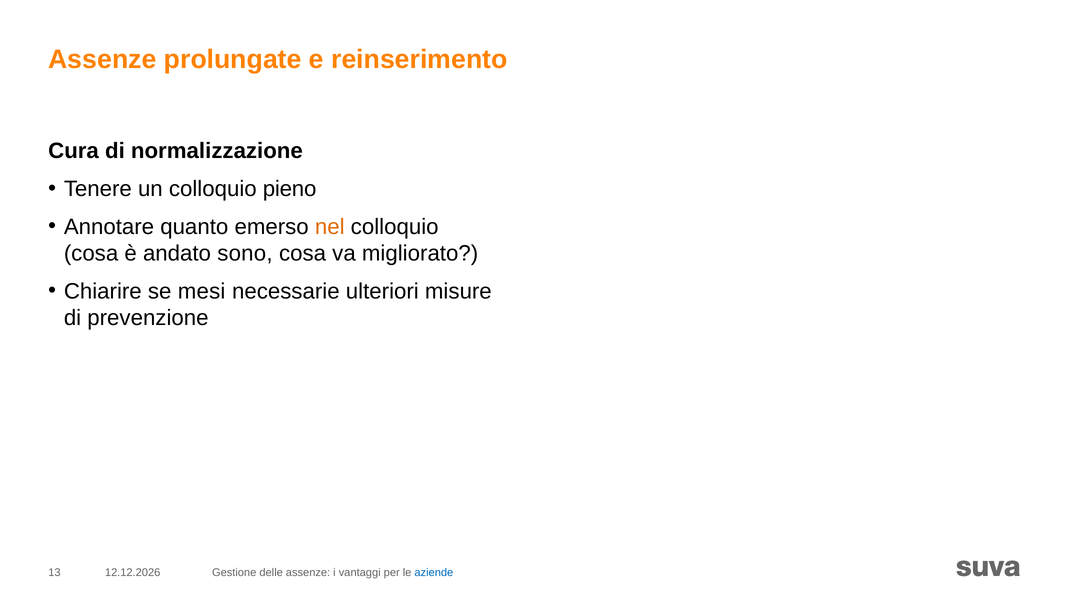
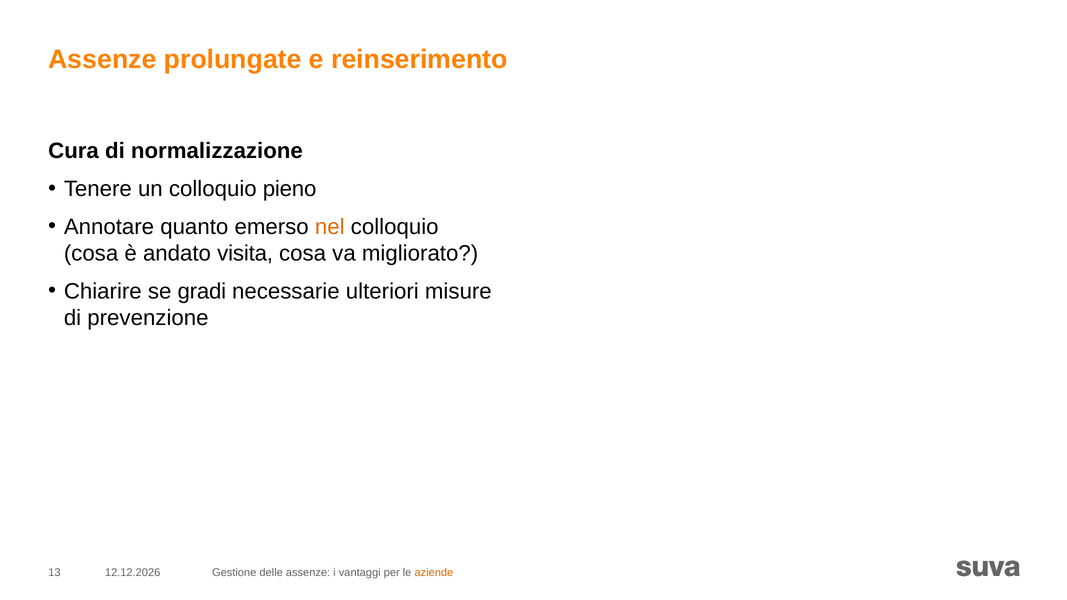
sono: sono -> visita (245, 253)
mesi: mesi -> gradi (202, 291)
aziende colour: blue -> orange (434, 573)
